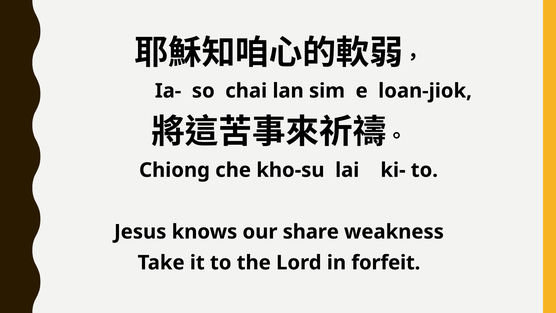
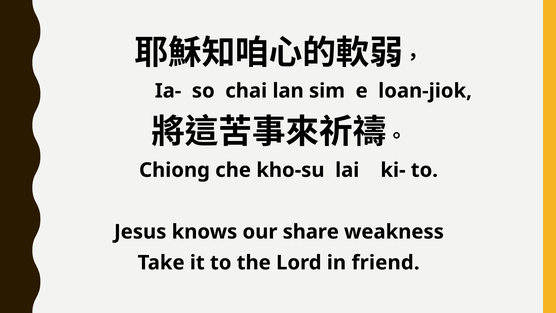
forfeit: forfeit -> friend (386, 263)
